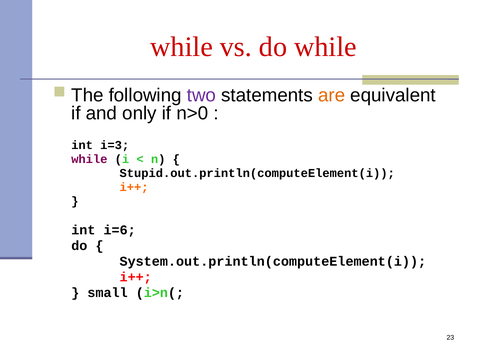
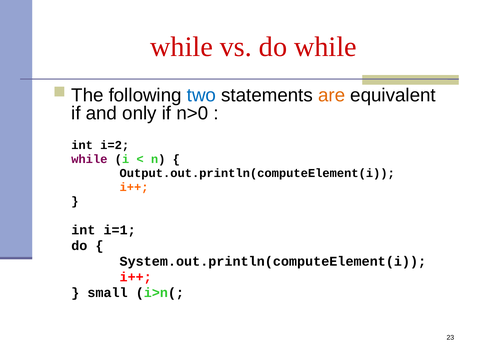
two colour: purple -> blue (201, 95)
i=3: i=3 -> i=2 (115, 145)
Stupid.out.println(computeElement(i: Stupid.out.println(computeElement(i -> Output.out.println(computeElement(i (257, 173)
i=6: i=6 -> i=1 (120, 230)
